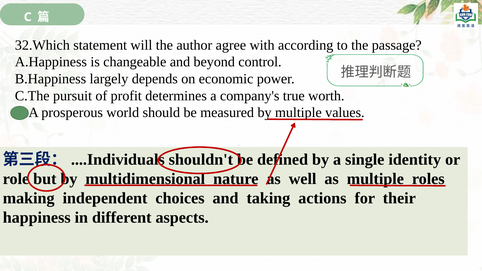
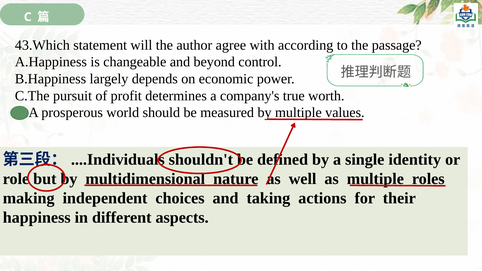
32.Which: 32.Which -> 43.Which (42, 45)
